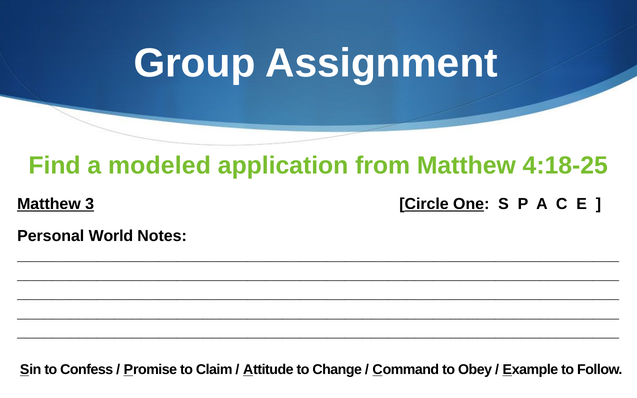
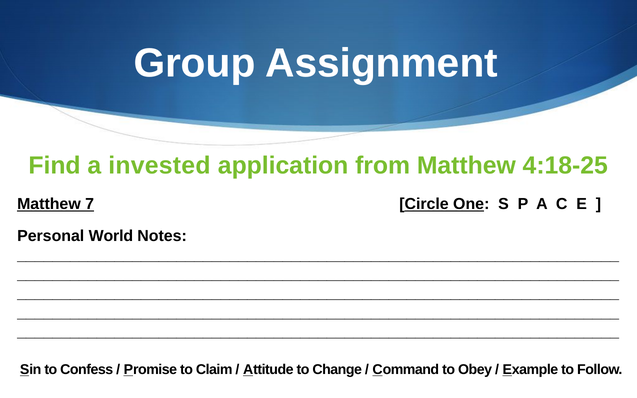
modeled: modeled -> invested (159, 165)
3: 3 -> 7 (90, 204)
